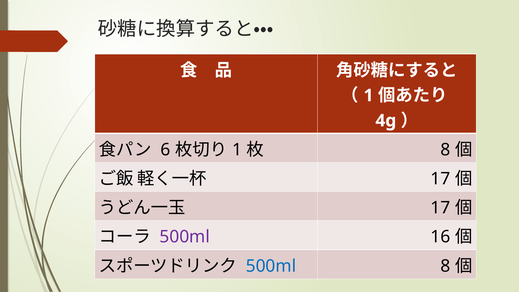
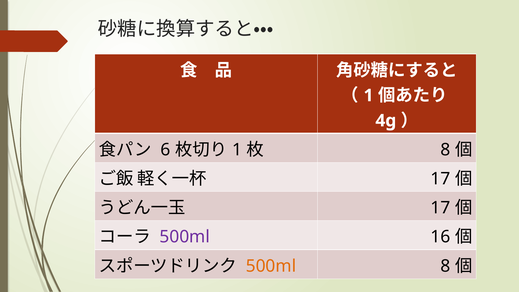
500ml colour: blue -> orange (271, 266)
